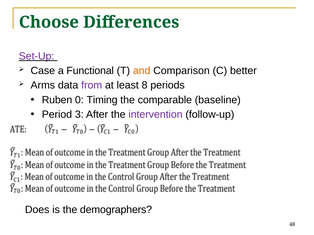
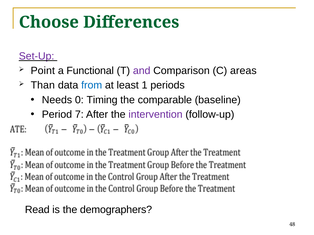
Case: Case -> Point (43, 71)
and colour: orange -> purple (142, 71)
better: better -> areas (243, 71)
Arms: Arms -> Than (43, 85)
from colour: purple -> blue (92, 85)
8: 8 -> 1 (145, 85)
Ruben: Ruben -> Needs (57, 100)
3: 3 -> 7 (79, 115)
Does: Does -> Read (37, 210)
